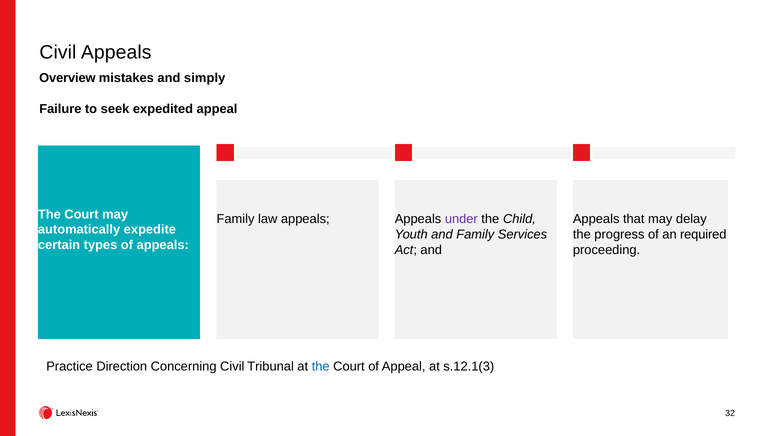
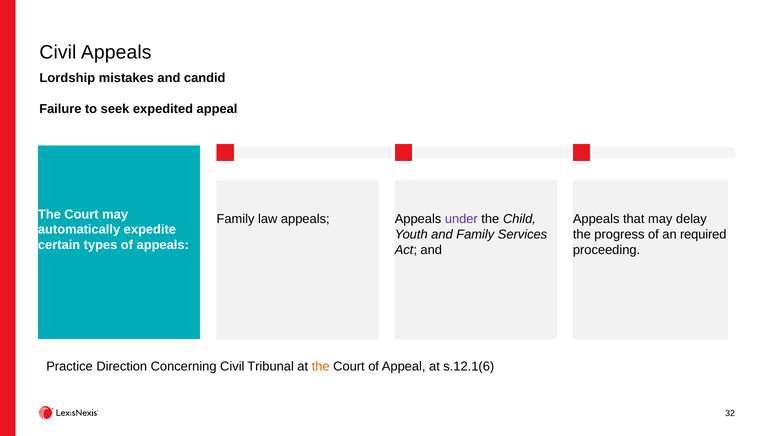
Overview: Overview -> Lordship (67, 78)
simply: simply -> candid (205, 78)
the colour: blue -> orange (321, 366)
s.12.1(3: s.12.1(3 -> s.12.1(6 (469, 366)
